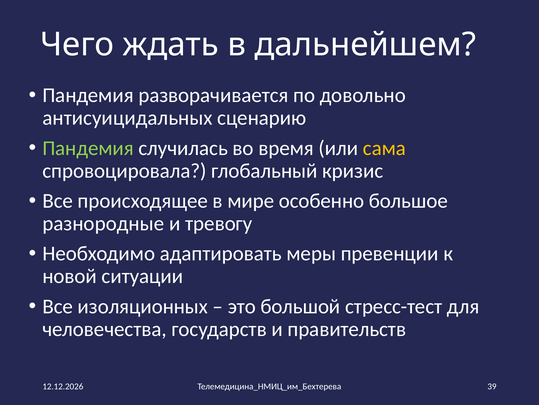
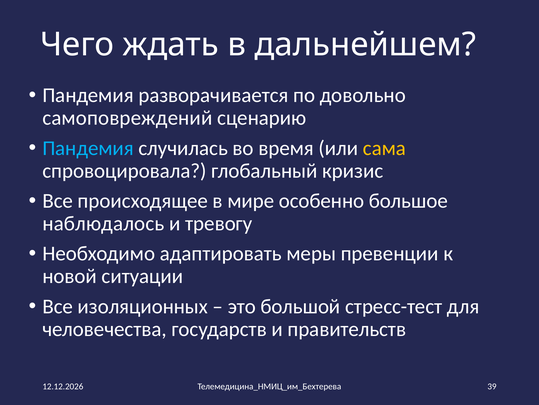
антисуицидальных: антисуицидальных -> самоповреждений (127, 118)
Пандемия colour: light green -> light blue (88, 148)
разнородные: разнородные -> наблюдалось (103, 223)
